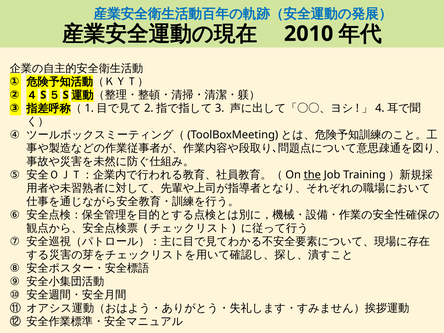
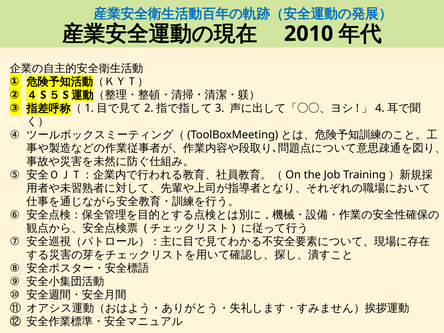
the underline: present -> none (312, 175)
